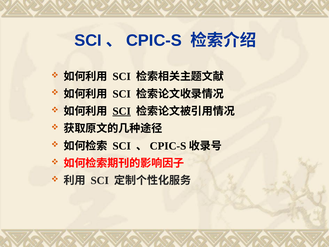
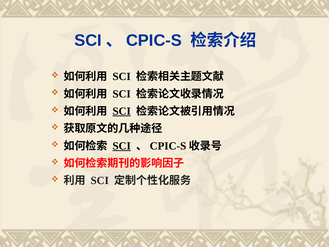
SCI underline: none -> present (122, 146)
